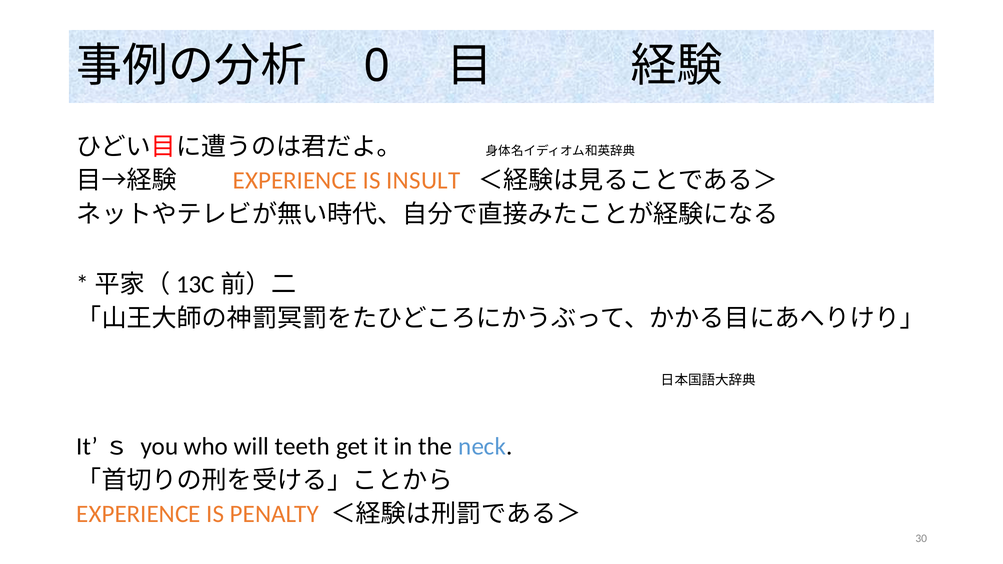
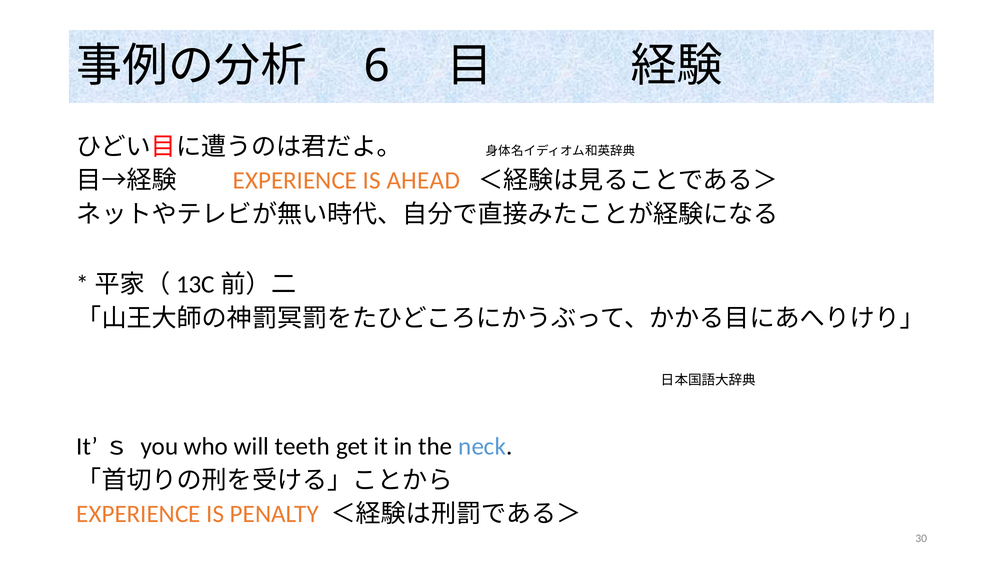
0: 0 -> 6 (377, 66)
INSULT: INSULT -> AHEAD (423, 181)
